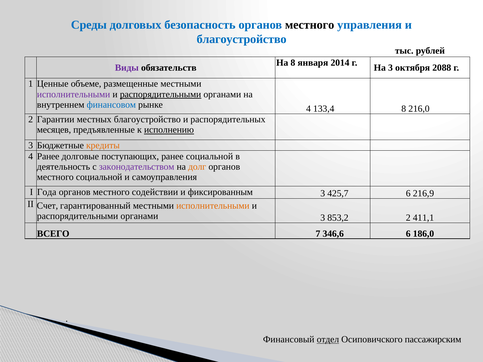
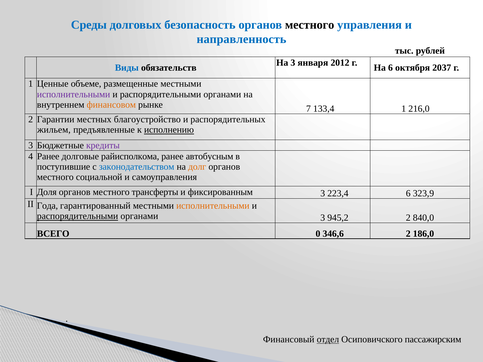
благоустройство: благоустройство -> направленность (241, 39)
На 8: 8 -> 3 (293, 63)
2014: 2014 -> 2012 (340, 63)
Виды colour: purple -> blue (127, 68)
На 3: 3 -> 6 (391, 68)
2088: 2088 -> 2037 (442, 68)
распорядительными underline: present -> none (161, 94)
финансовом colour: blue -> orange (111, 105)
рынке 4: 4 -> 7 (309, 109)
133,4 8: 8 -> 1 (404, 109)
месяцев: месяцев -> жильем (54, 130)
кредиты colour: orange -> purple (103, 146)
поступающих: поступающих -> райисполкома (130, 156)
ранее социальной: социальной -> автобусным (210, 156)
деятельность: деятельность -> поступившие (64, 167)
законодательством colour: purple -> blue (137, 167)
Года: Года -> Доля (47, 192)
содействии: содействии -> трансферты (155, 192)
425,7: 425,7 -> 223,4 (338, 193)
216,9: 216,9 -> 323,9 (423, 193)
Счет: Счет -> Года (47, 206)
распорядительными underline: none -> present (78, 216)
853,2: 853,2 -> 945,2 (338, 218)
411,1: 411,1 -> 840,0 (423, 218)
7: 7 -> 0 (318, 234)
346,6 6: 6 -> 2 (408, 234)
